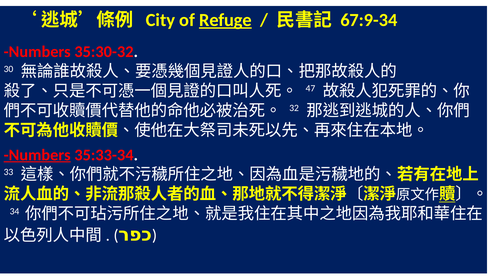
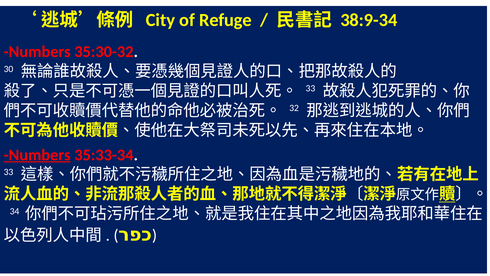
Refuge underline: present -> none (225, 20)
67:9-34: 67:9-34 -> 38:9-34 (369, 20)
47: 47 -> 33 (310, 88)
